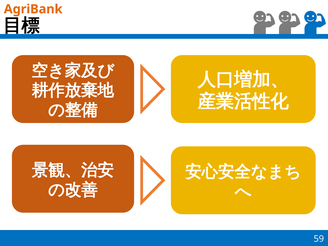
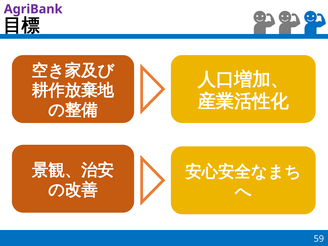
AgriBank colour: orange -> purple (33, 9)
